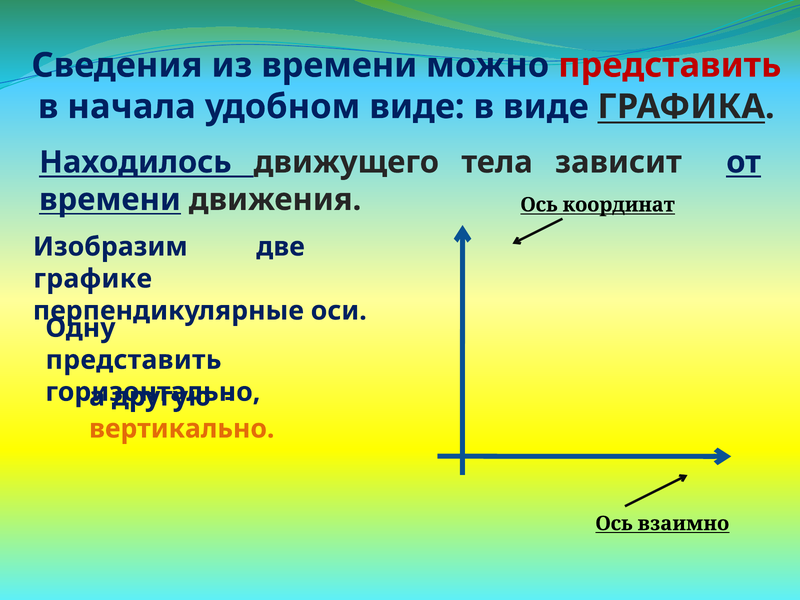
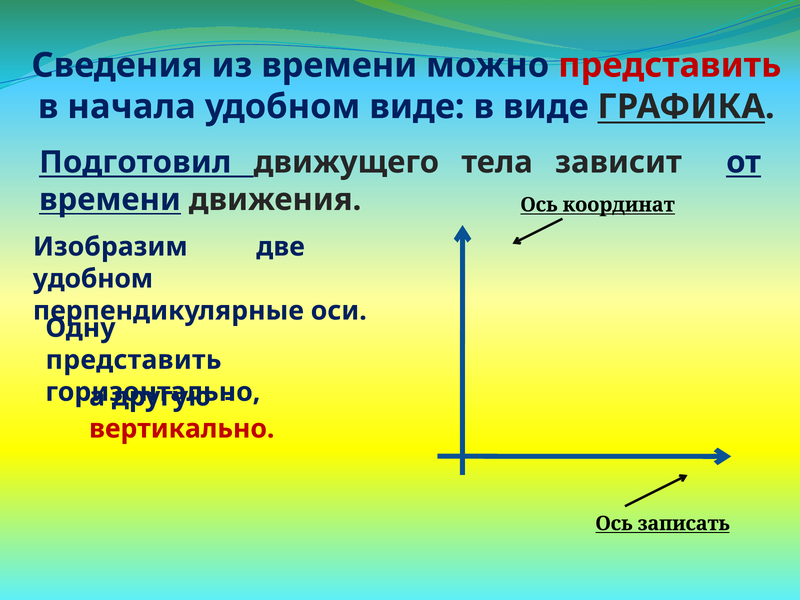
Находилось: Находилось -> Подготовил (135, 162)
графике: графике -> удобном (93, 279)
вертикально colour: orange -> red (182, 429)
взаимно: взаимно -> записать (684, 524)
